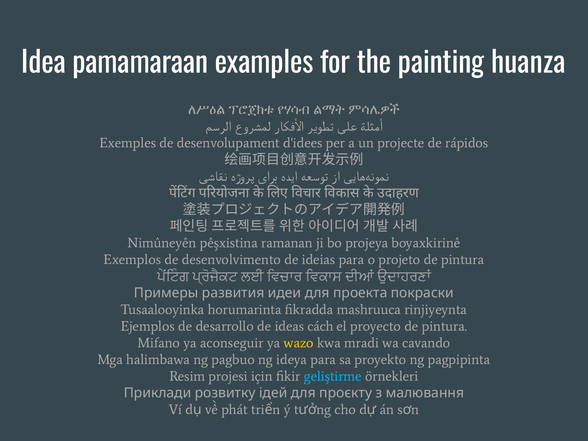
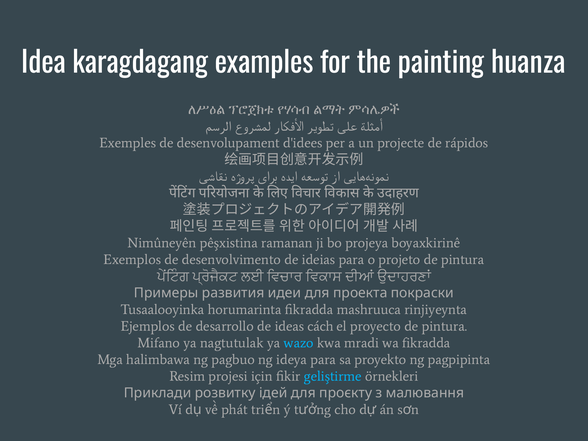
pamamaraan: pamamaraan -> karagdagang (140, 63)
aconseguir: aconseguir -> nagtutulak (232, 343)
wazo colour: yellow -> light blue (299, 343)
wa cavando: cavando -> fikradda (426, 343)
